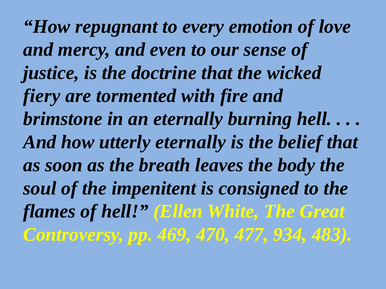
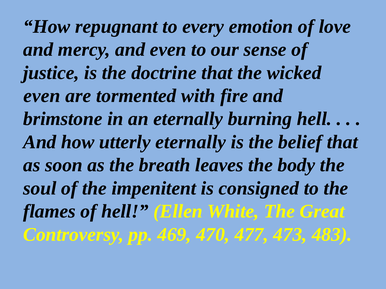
fiery: fiery -> even (42, 96)
934: 934 -> 473 (290, 235)
